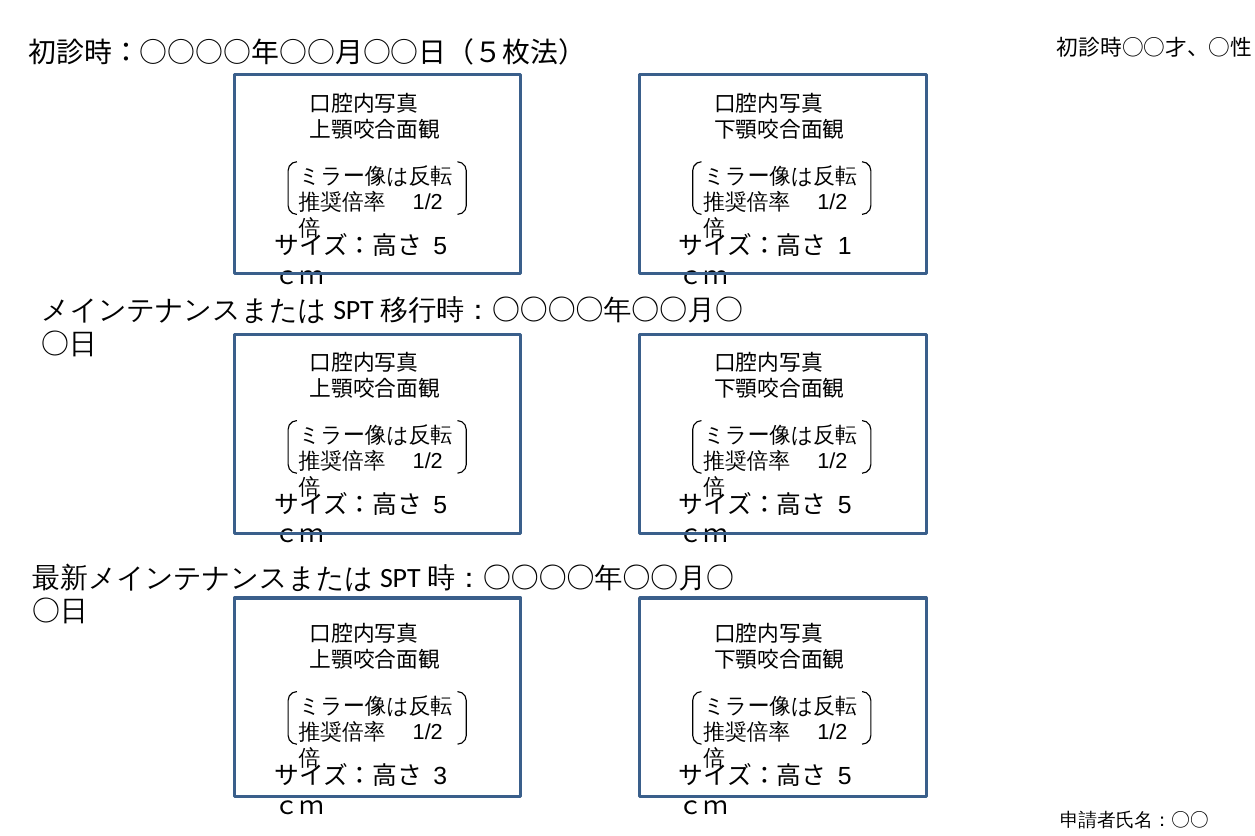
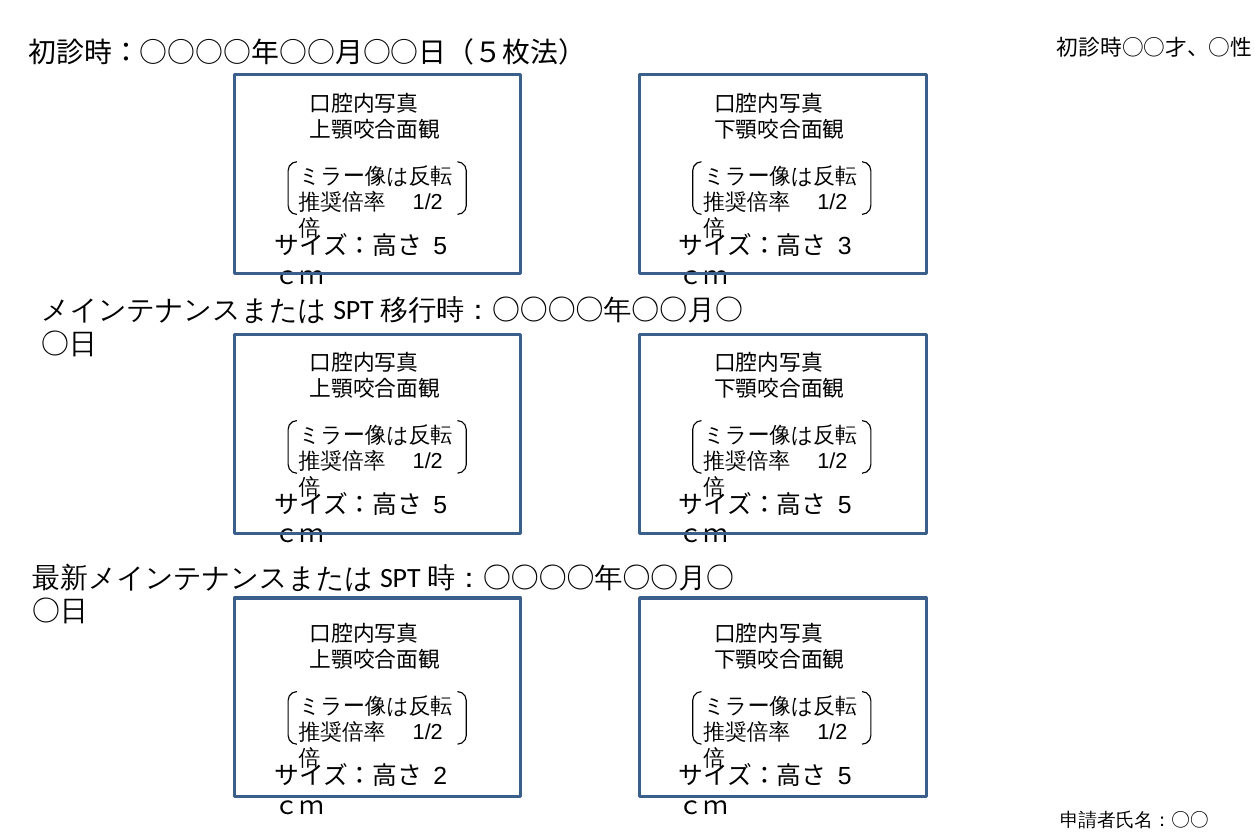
1: 1 -> 3 (845, 246)
3: 3 -> 2 (440, 777)
